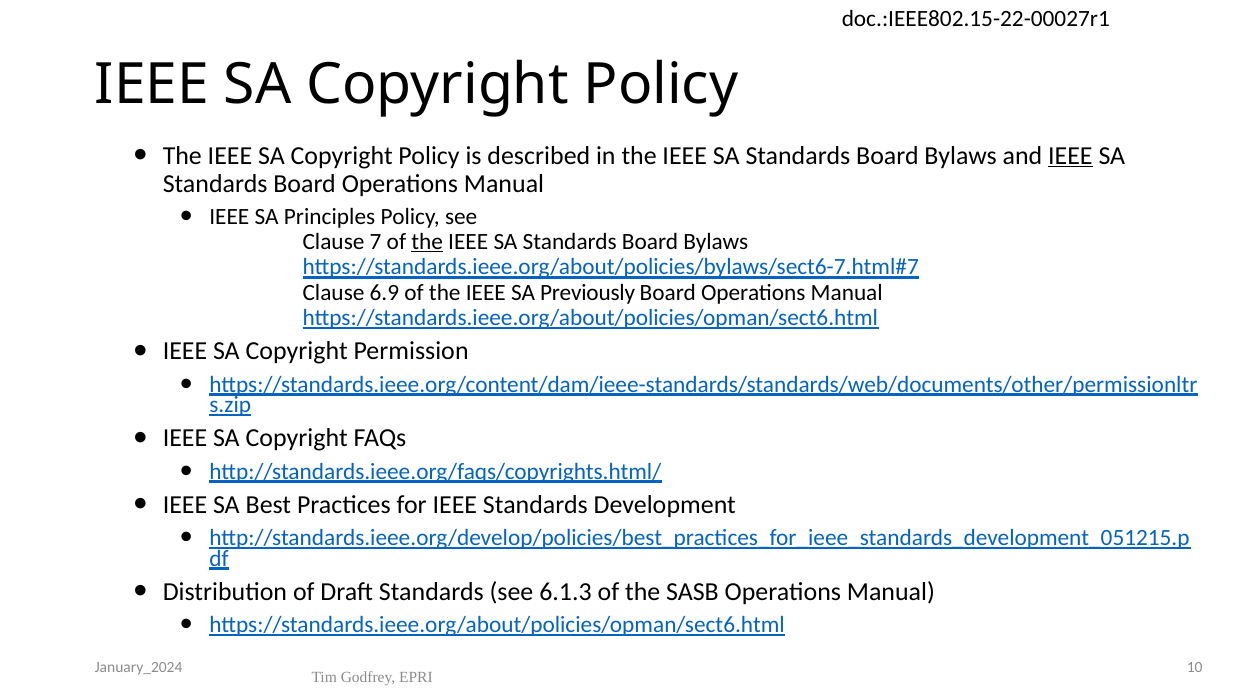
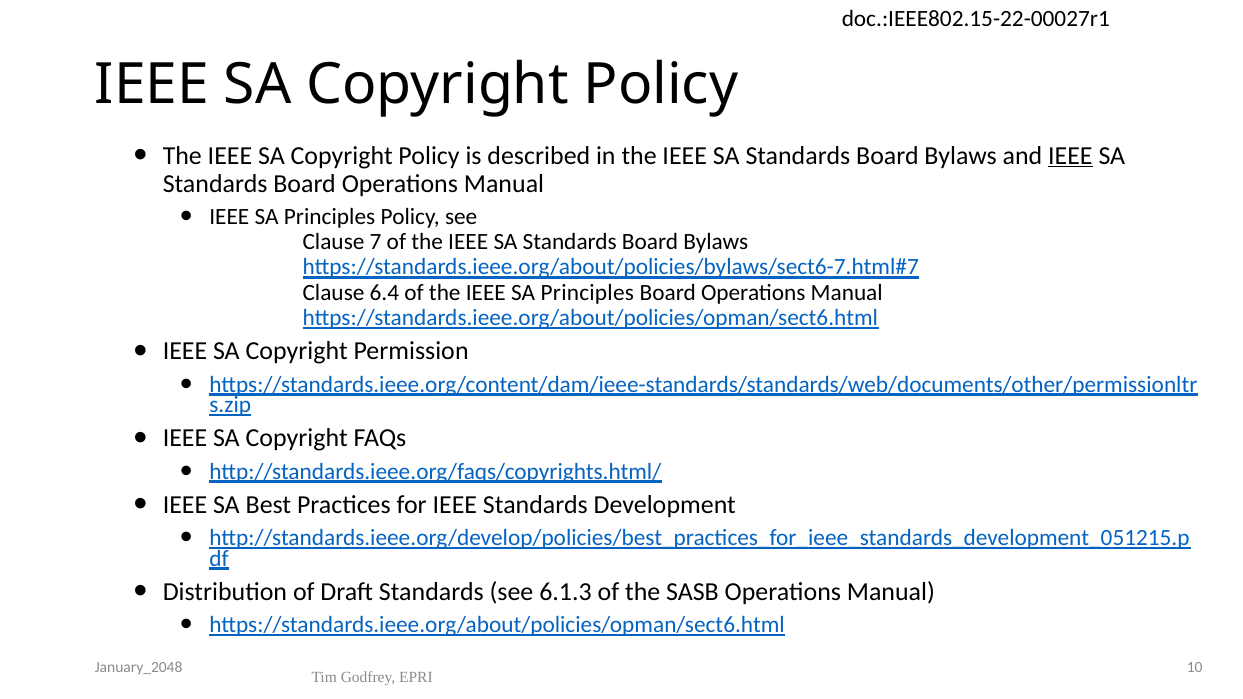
the underline: present -> none (427, 242)
6.9: 6.9 -> 6.4 (384, 293)
the IEEE SA Previously: Previously -> Principles (587, 293)
January_2024: January_2024 -> January_2048 (139, 668)
